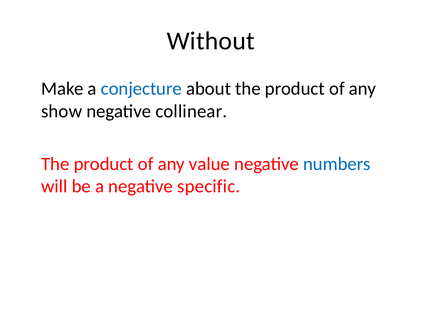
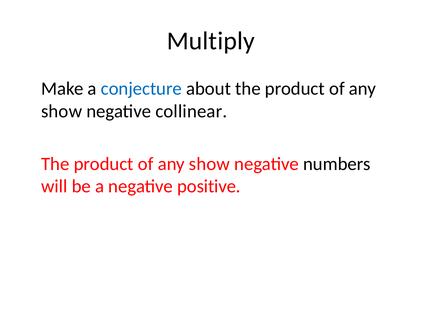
Without: Without -> Multiply (211, 41)
value: value -> show (209, 164)
numbers colour: blue -> black (337, 164)
specific: specific -> positive (209, 186)
